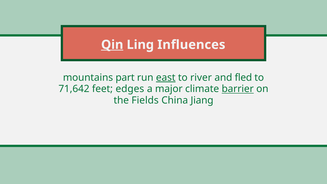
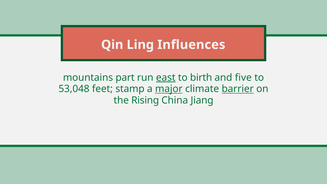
Qin underline: present -> none (112, 45)
river: river -> birth (201, 78)
fled: fled -> five (243, 78)
71,642: 71,642 -> 53,048 (74, 89)
edges: edges -> stamp (130, 89)
major underline: none -> present (169, 89)
Fields: Fields -> Rising (145, 100)
